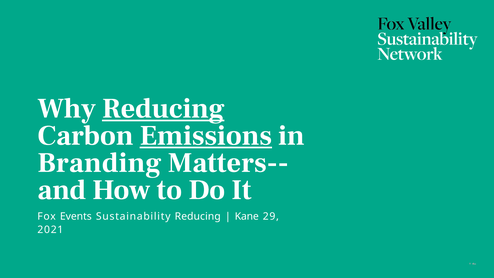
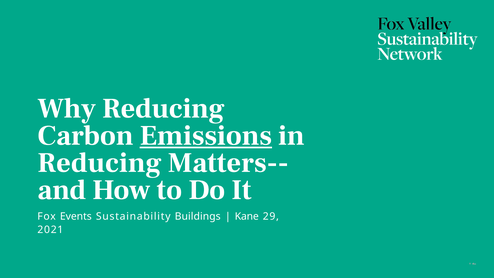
Reducing underline: present -> none (163, 108)
Branding: Branding -> Reducing (100, 162)
Sustainability Reducing: Reducing -> Buildings (198, 216)
